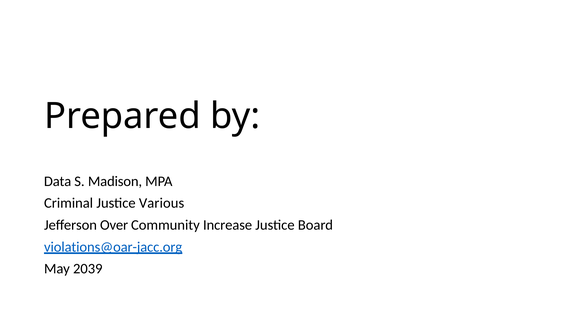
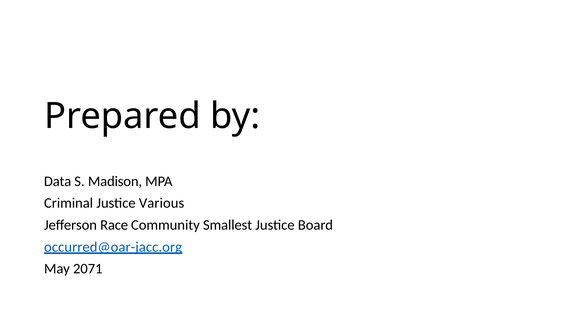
Over: Over -> Race (114, 225)
Increase: Increase -> Smallest (228, 225)
violations@oar-jacc.org: violations@oar-jacc.org -> occurred@oar-jacc.org (113, 247)
2039: 2039 -> 2071 (88, 269)
